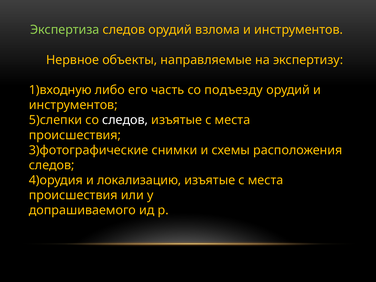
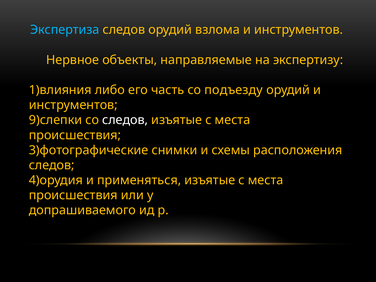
Экспертиза colour: light green -> light blue (65, 30)
1)входную: 1)входную -> 1)влияния (60, 90)
5)слепки: 5)слепки -> 9)слепки (56, 120)
локализацию: локализацию -> применяться (139, 180)
